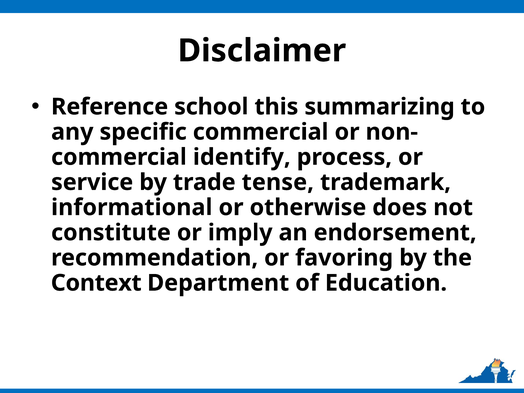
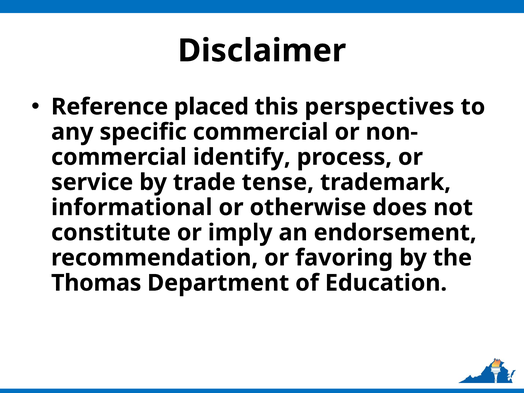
school: school -> placed (211, 107)
summarizing: summarizing -> perspectives (379, 107)
Context: Context -> Thomas (96, 283)
